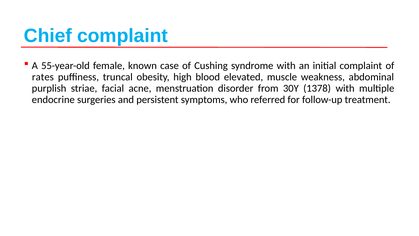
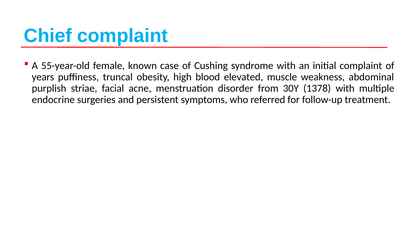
rates: rates -> years (43, 77)
